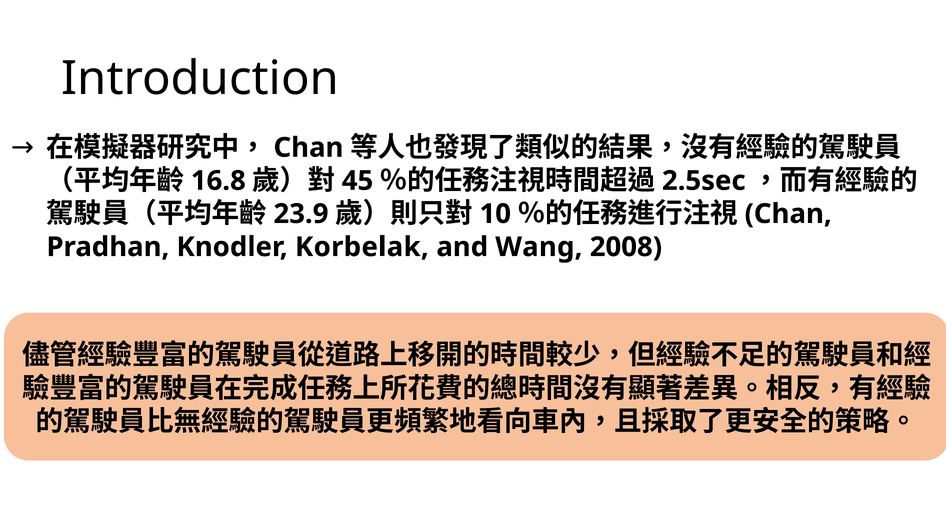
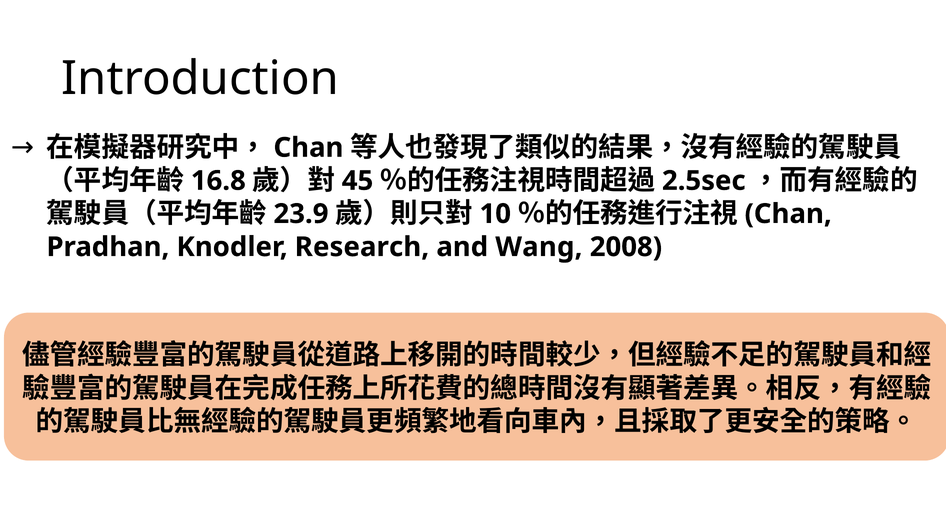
Korbelak: Korbelak -> Research (362, 247)
